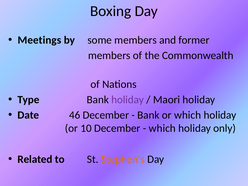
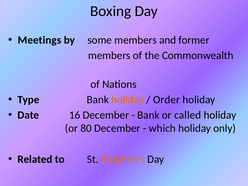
holiday colour: purple -> orange (128, 100)
Maori: Maori -> Order (167, 100)
46: 46 -> 16 (75, 115)
or which: which -> called (188, 115)
10: 10 -> 80 (86, 128)
